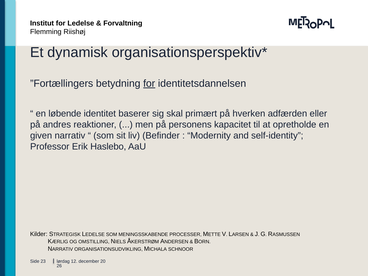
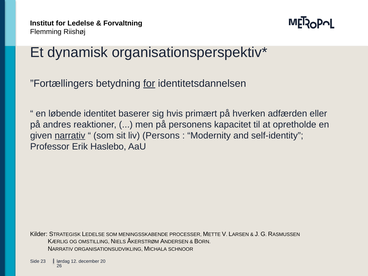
skal: skal -> hvis (175, 114)
narrativ underline: none -> present (70, 136)
Befinder: Befinder -> Persons (161, 136)
